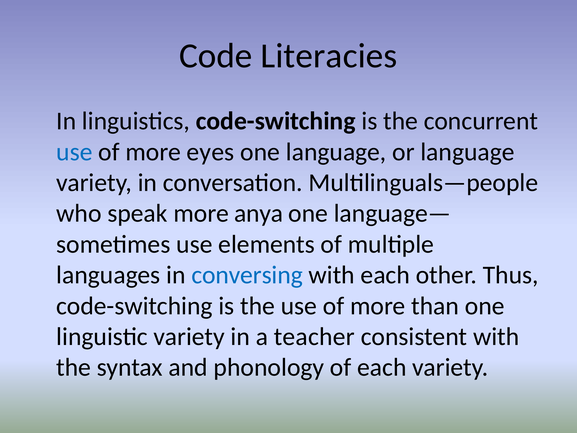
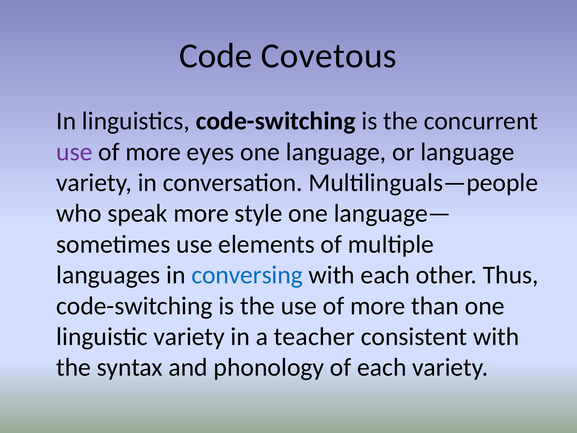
Literacies: Literacies -> Covetous (329, 56)
use colour: blue -> purple (74, 152)
anya: anya -> style (259, 213)
